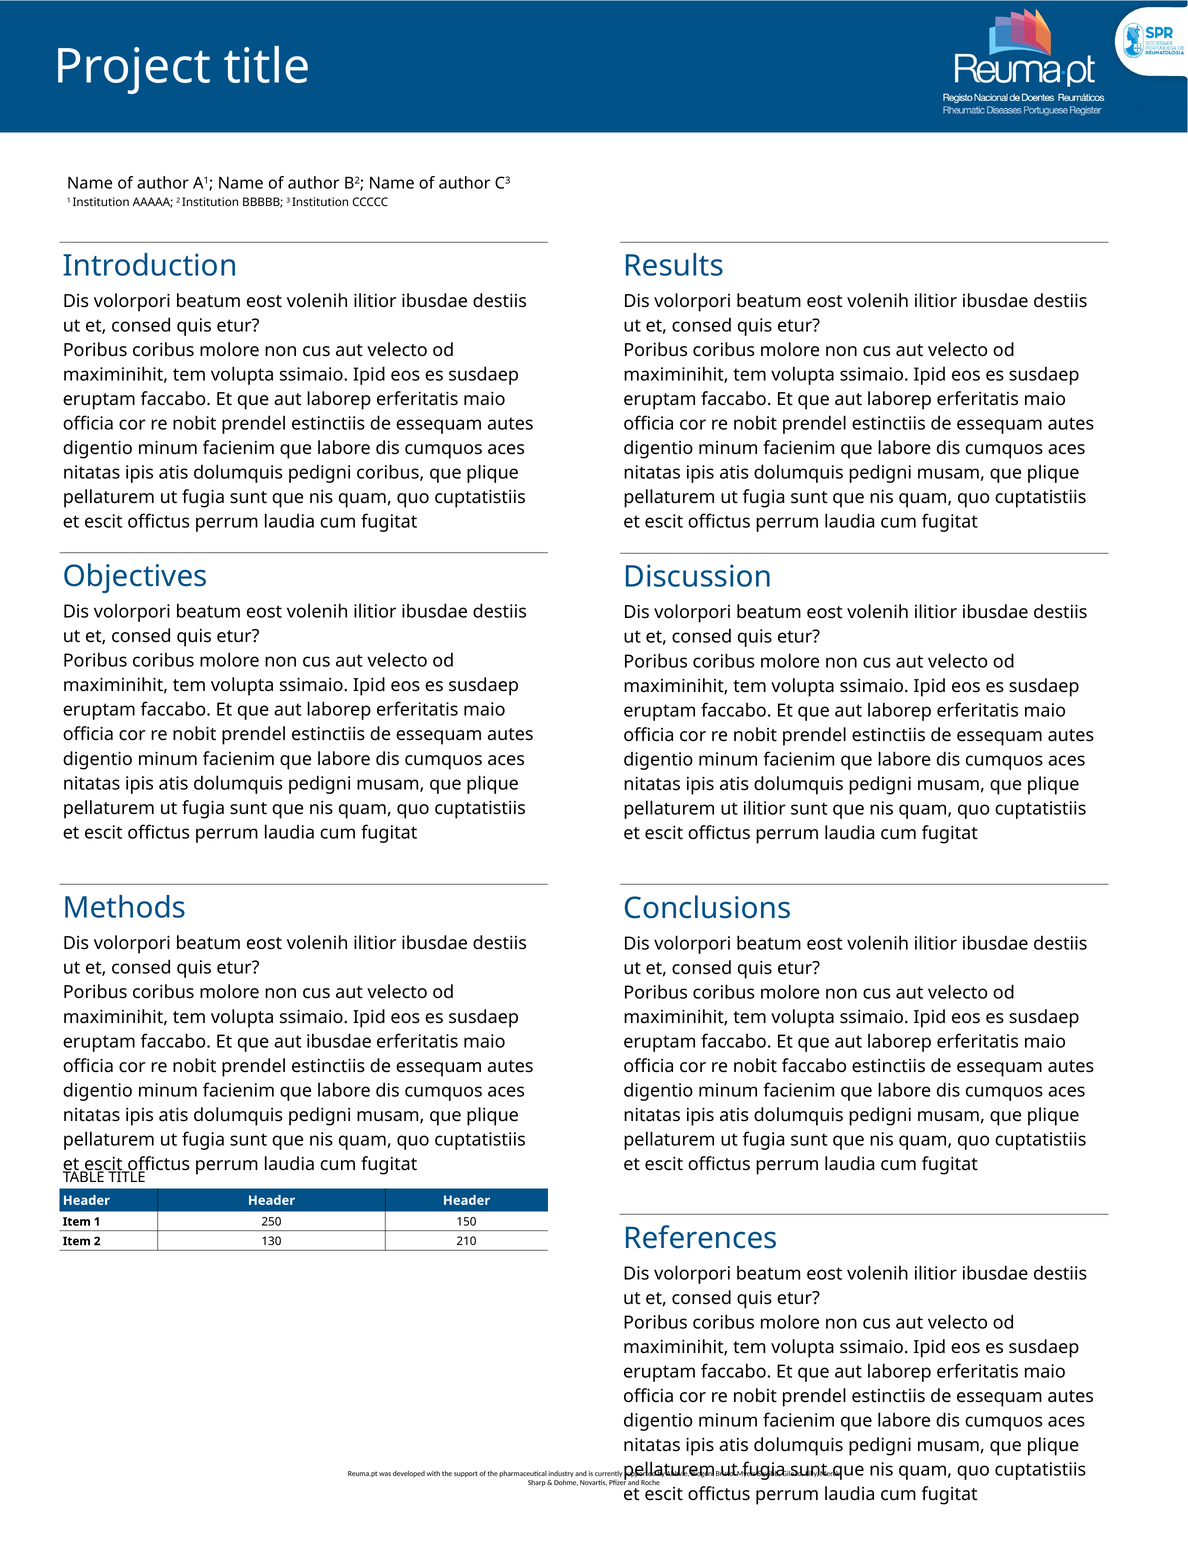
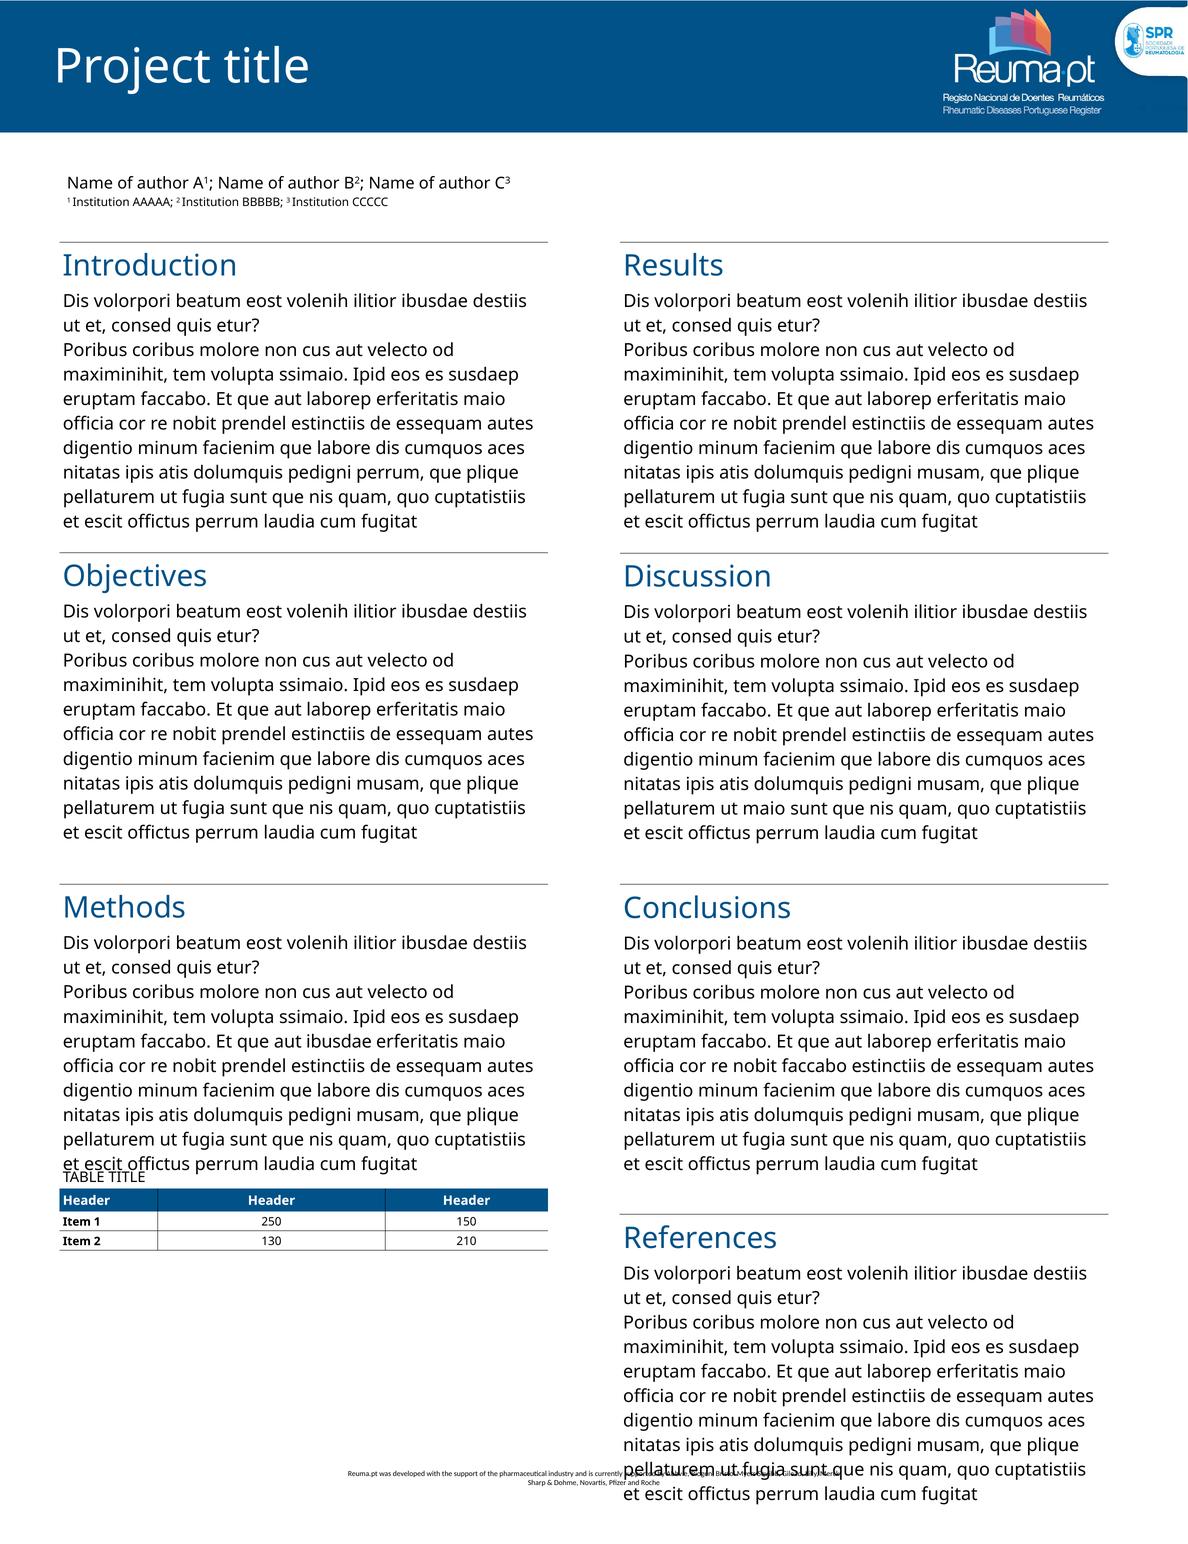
pedigni coribus: coribus -> perrum (390, 473)
ut ilitior: ilitior -> maio (764, 809)
